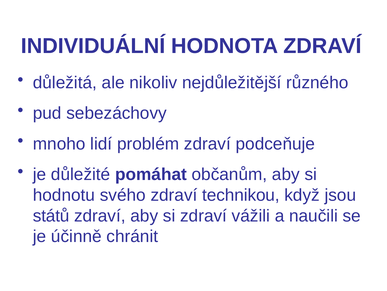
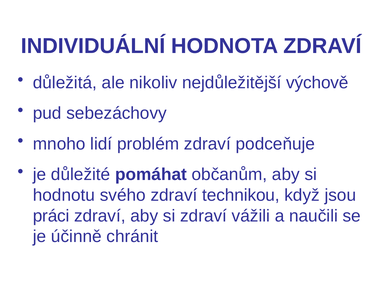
různého: různého -> výchově (317, 82)
států: států -> práci (51, 215)
